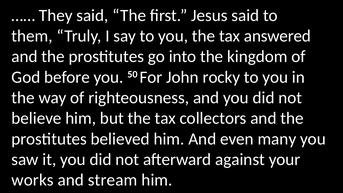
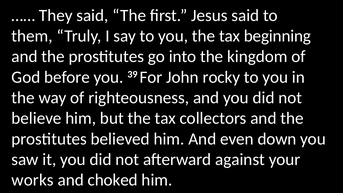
answered: answered -> beginning (277, 36)
50: 50 -> 39 (132, 74)
many: many -> down (277, 139)
stream: stream -> choked (113, 180)
